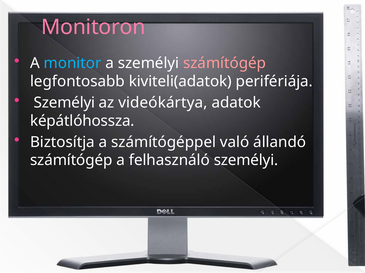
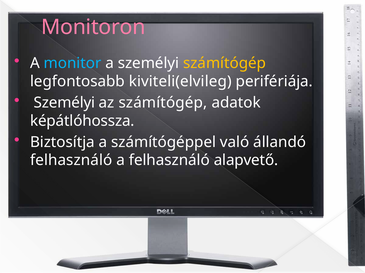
számítógép colour: pink -> yellow (225, 63)
kiviteli(adatok: kiviteli(adatok -> kiviteli(elvileg (180, 82)
az videókártya: videókártya -> számítógép (163, 103)
számítógép: számítógép -> felhasználó (71, 161)
felhasználó személyi: személyi -> alapvető (246, 161)
